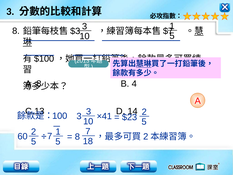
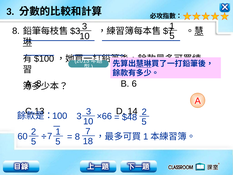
4: 4 -> 6 (134, 84)
×41: ×41 -> ×66 (104, 116)
$23: $23 -> $48 (130, 117)
2: 2 -> 1 (146, 136)
